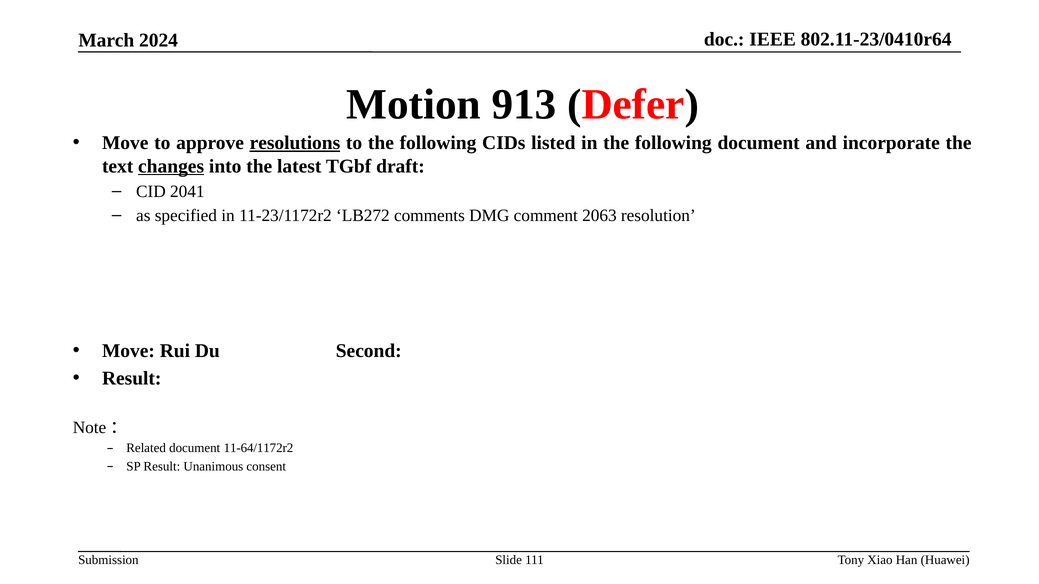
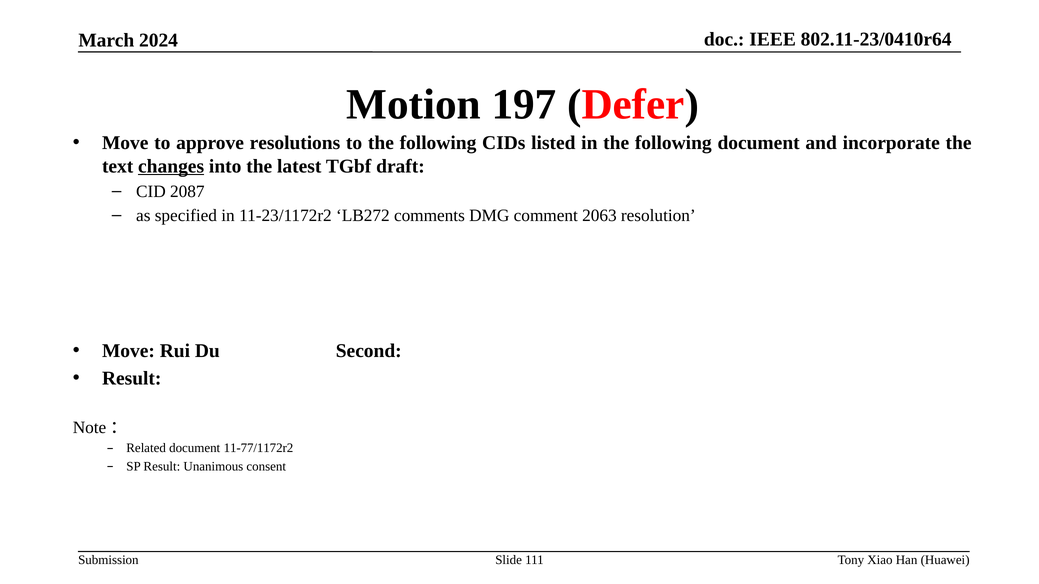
913: 913 -> 197 (524, 104)
resolutions underline: present -> none (295, 143)
2041: 2041 -> 2087 (187, 192)
11-64/1172r2: 11-64/1172r2 -> 11-77/1172r2 (258, 449)
